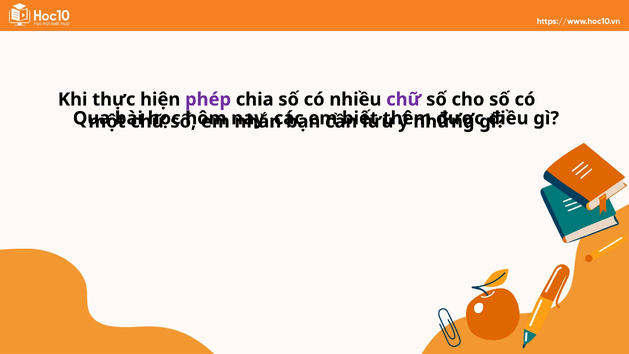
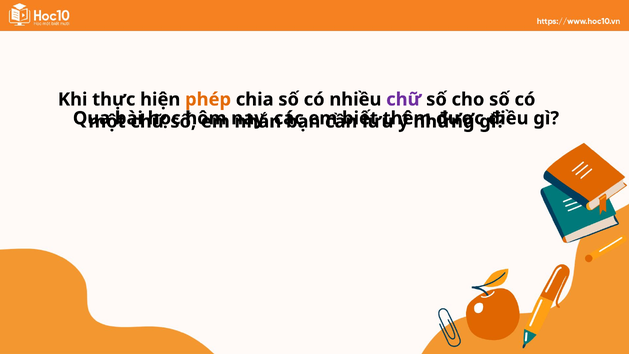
phép colour: purple -> orange (208, 99)
